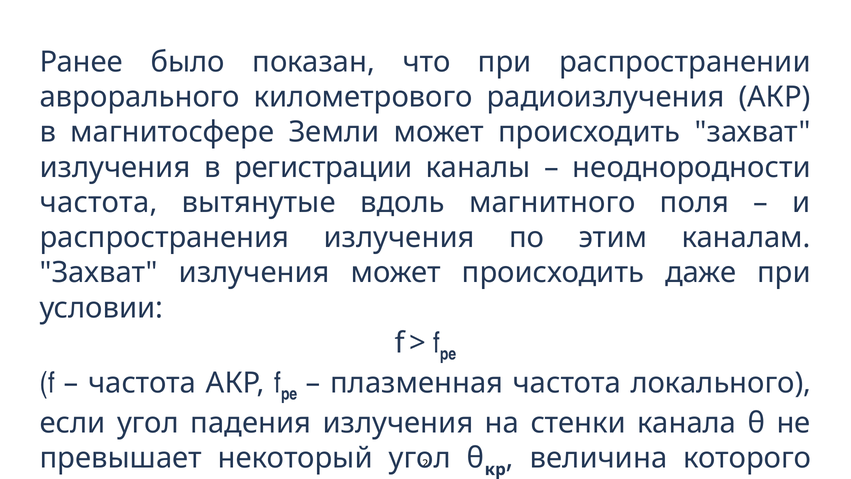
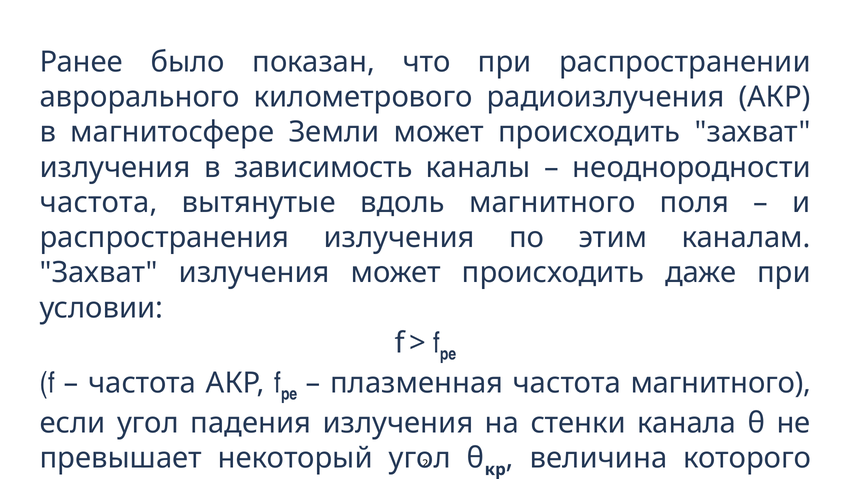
регистрации: регистрации -> зависимость (323, 167)
частота локального: локального -> магнитного (721, 383)
